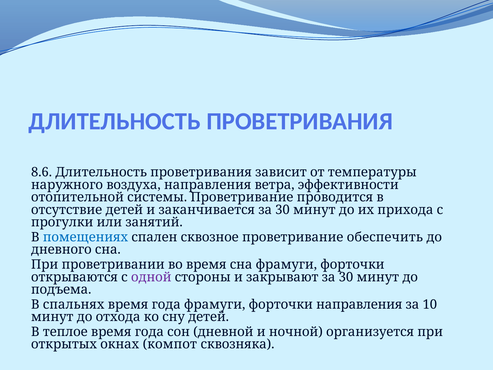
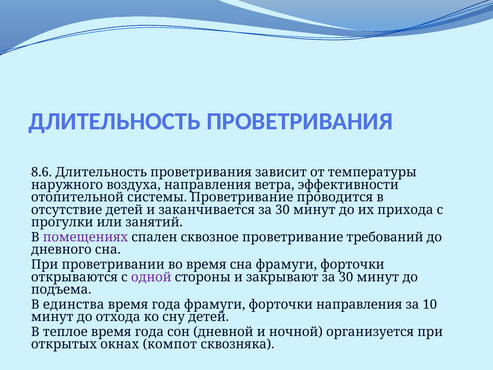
помещениях colour: blue -> purple (85, 237)
обеспечить: обеспечить -> требований (385, 237)
спальнях: спальнях -> единства (74, 304)
